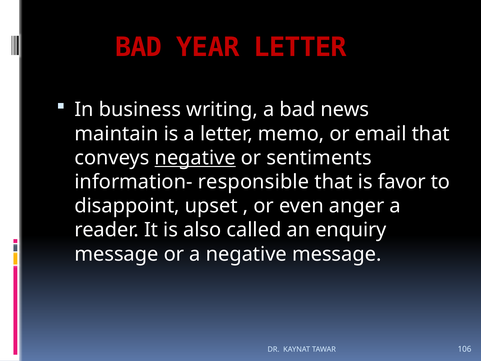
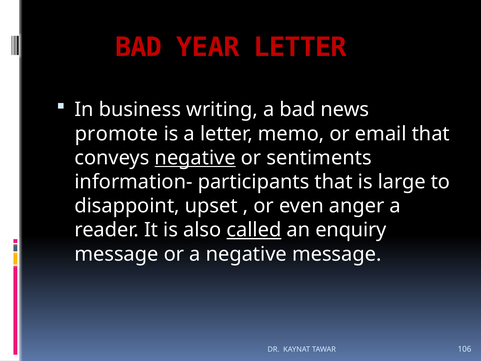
maintain: maintain -> promote (116, 134)
responsible: responsible -> participants (254, 182)
favor: favor -> large (402, 182)
called underline: none -> present (254, 230)
